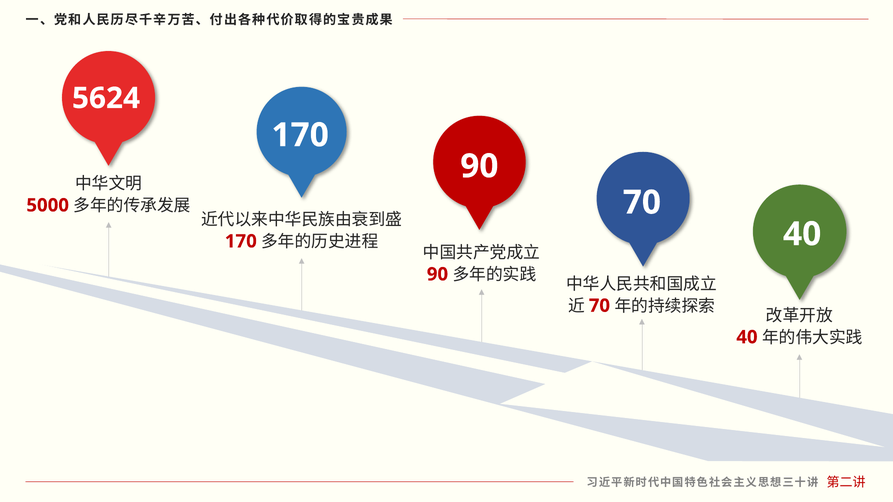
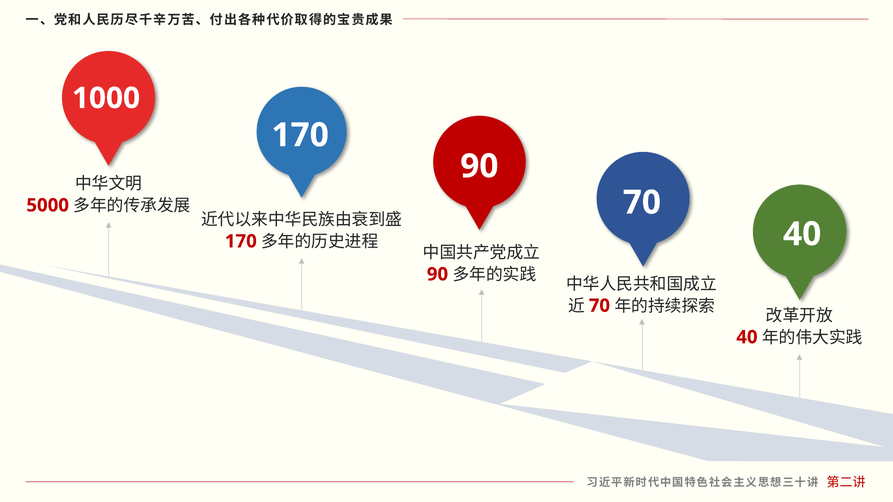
5624: 5624 -> 1000 (106, 98)
